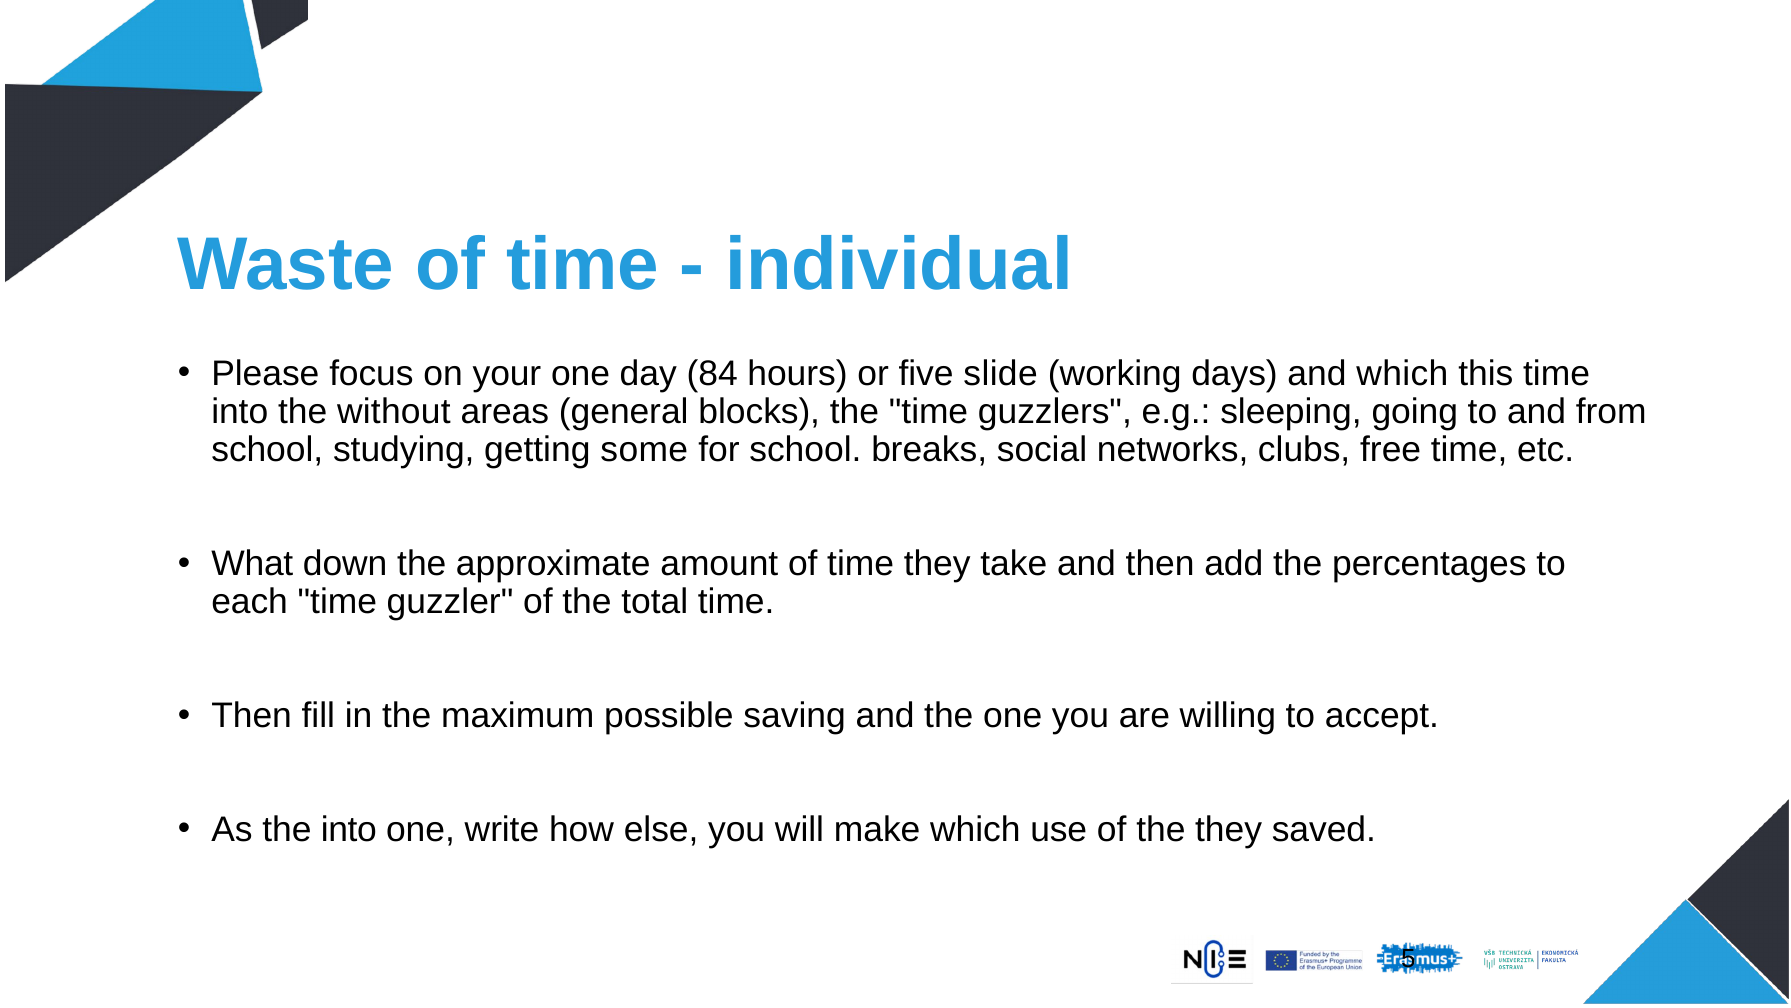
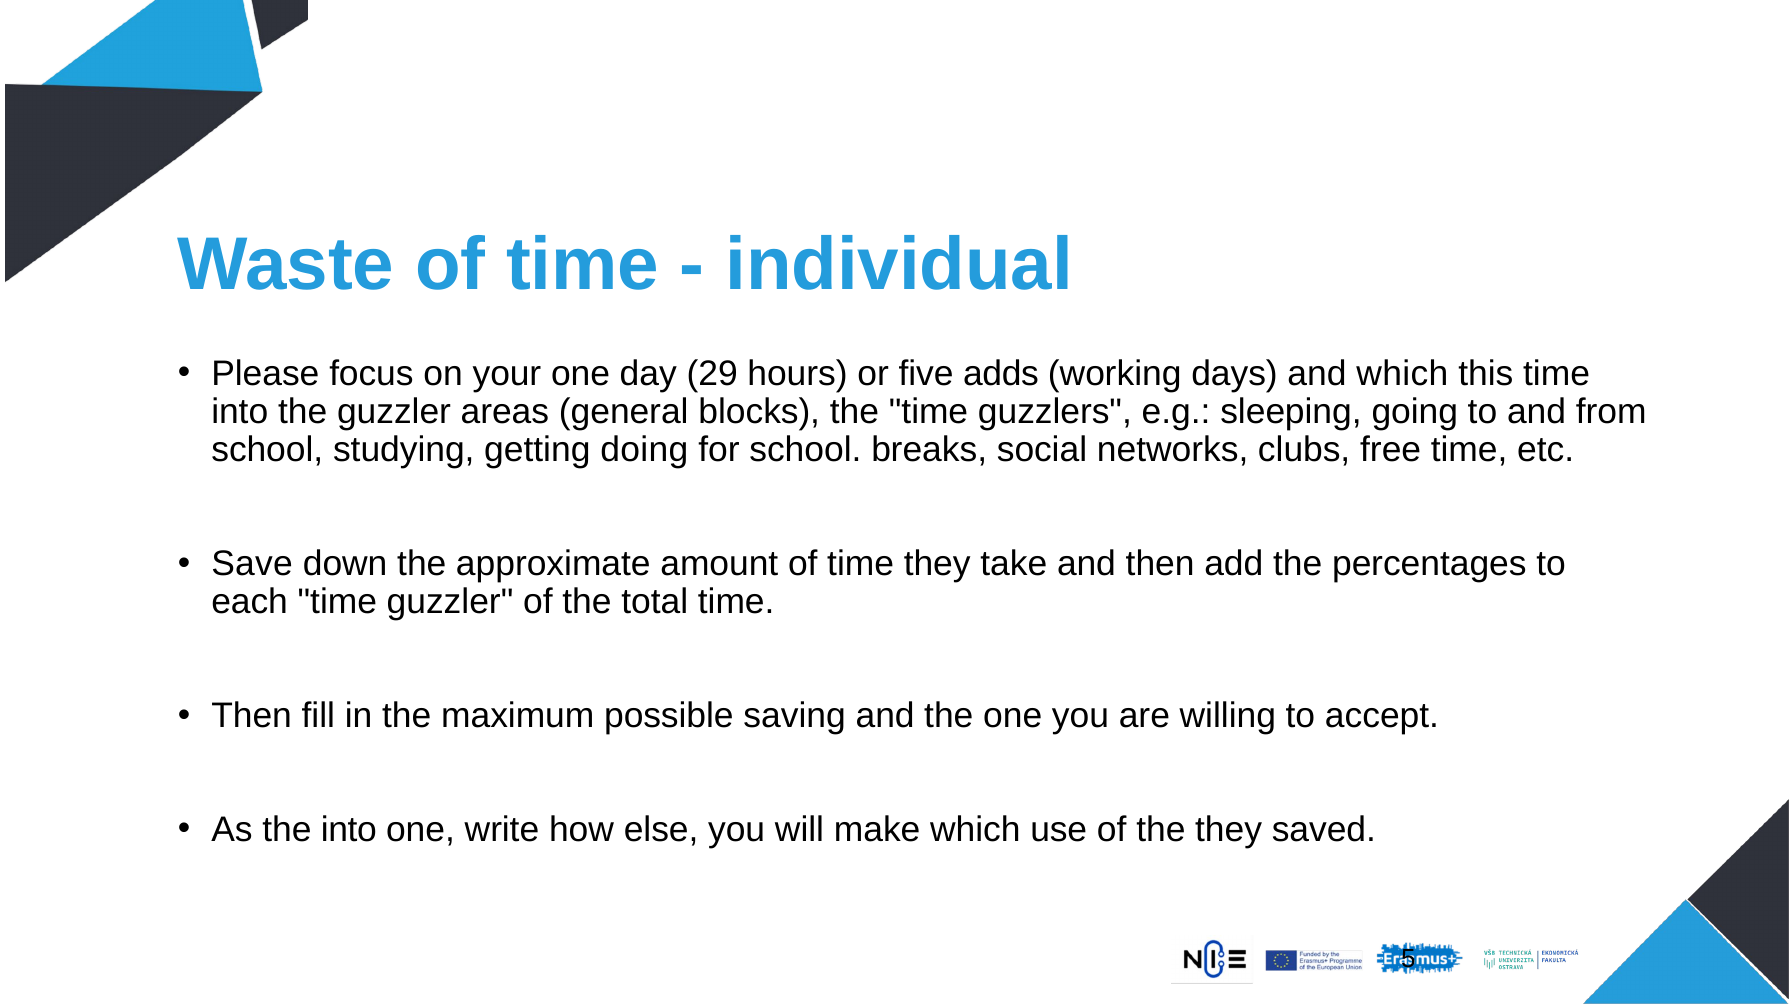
84: 84 -> 29 (712, 373)
slide: slide -> adds (1001, 373)
the without: without -> guzzler (394, 411)
some: some -> doing (644, 450)
What: What -> Save (252, 563)
